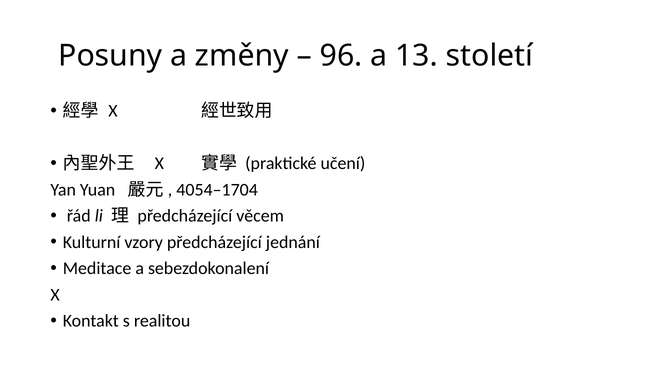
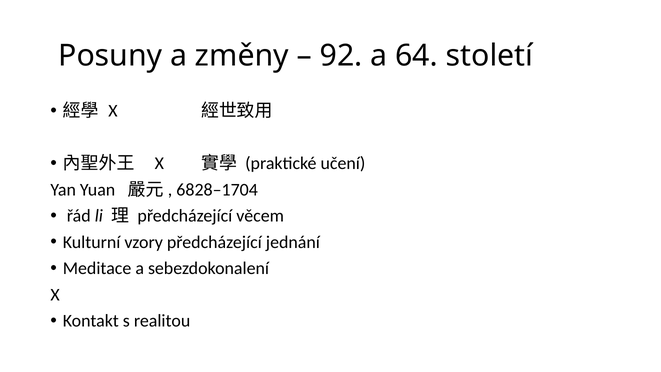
96: 96 -> 92 (341, 56)
13: 13 -> 64 (417, 56)
4054–1704: 4054–1704 -> 6828–1704 (217, 190)
